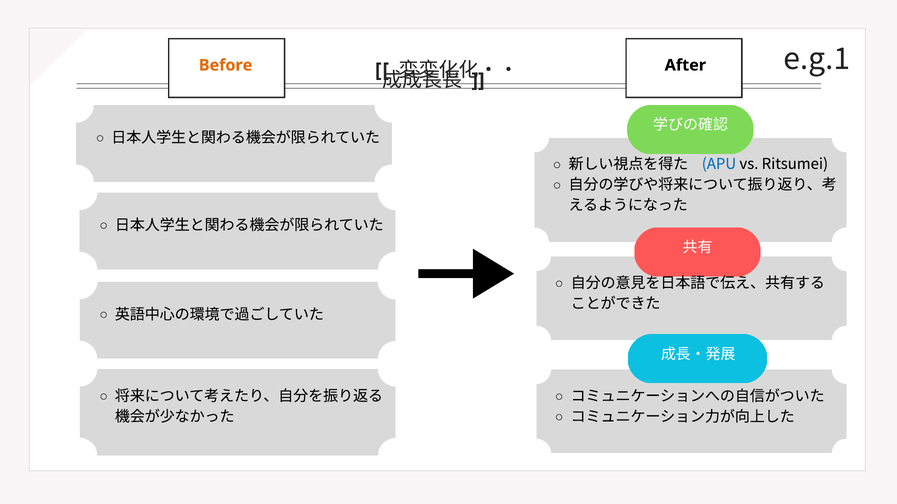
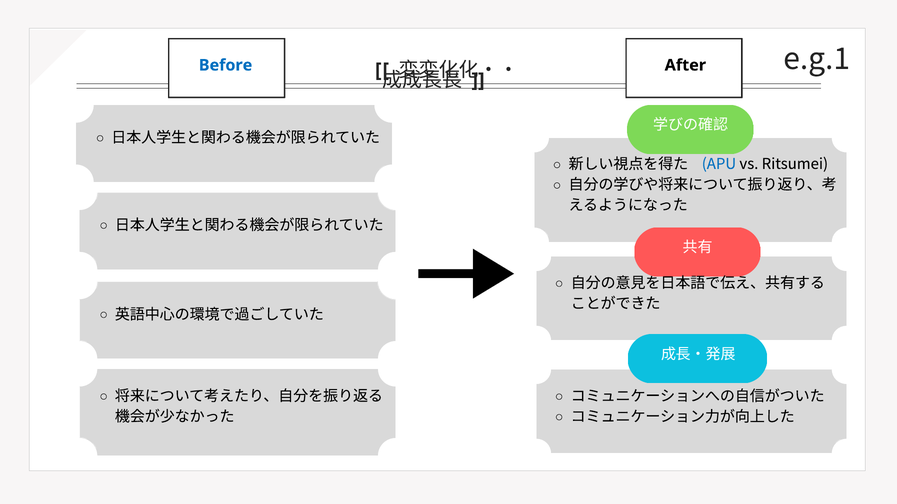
Before colour: orange -> blue (226, 65)
